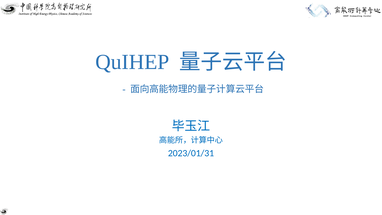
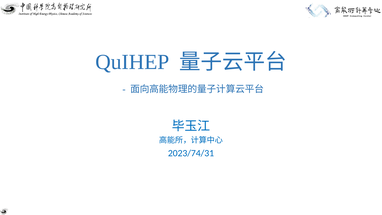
2023/01/31: 2023/01/31 -> 2023/74/31 (191, 153)
